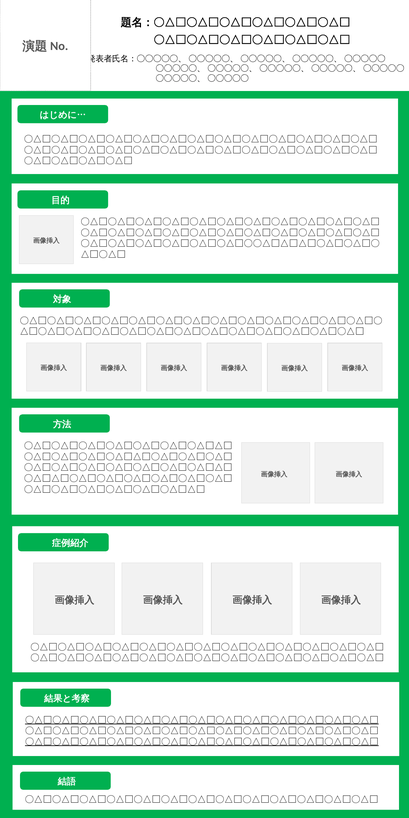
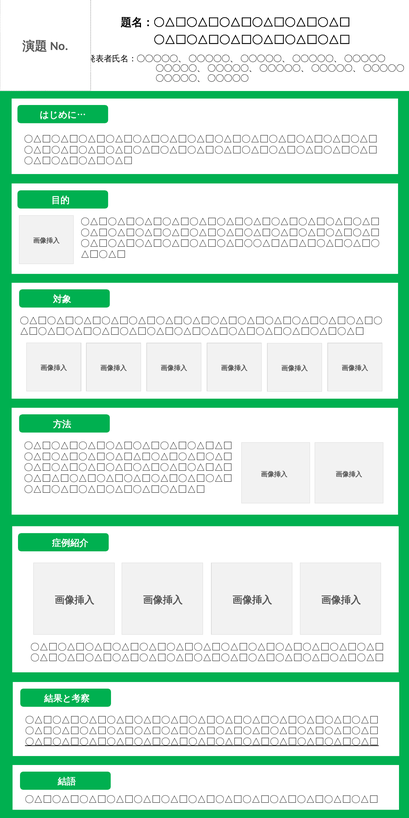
〇△□〇△□〇△□〇△□〇△□〇△□〇△□〇△□〇△□〇△□〇△□〇△□〇△□ underline: present -> none (202, 720)
